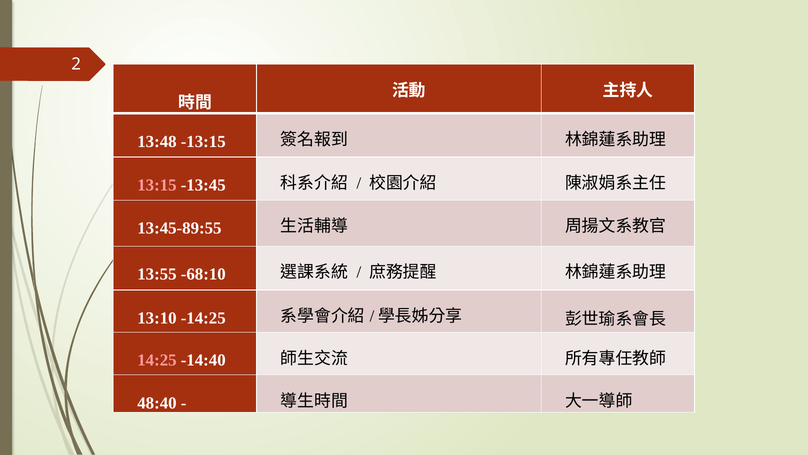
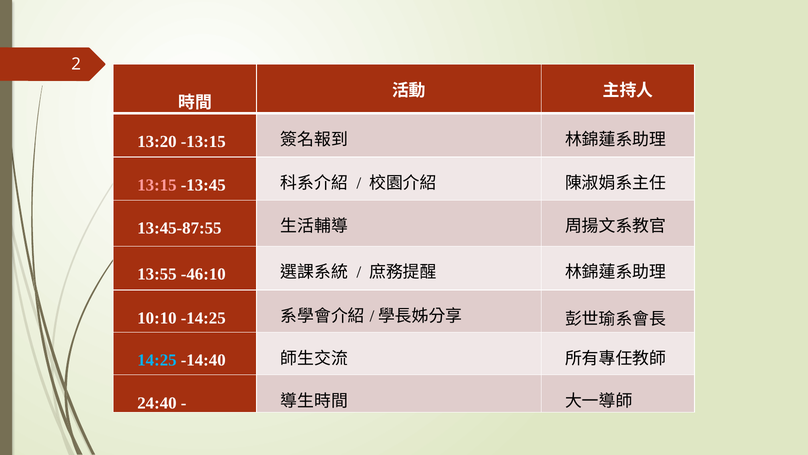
13:48: 13:48 -> 13:20 (157, 141)
13:45-89:55: 13:45-89:55 -> 13:45-87:55 (179, 228)
-68:10: -68:10 -> -46:10 (203, 274)
13:10: 13:10 -> 10:10 (157, 318)
14:25 colour: pink -> light blue (157, 360)
48:40: 48:40 -> 24:40 (157, 403)
